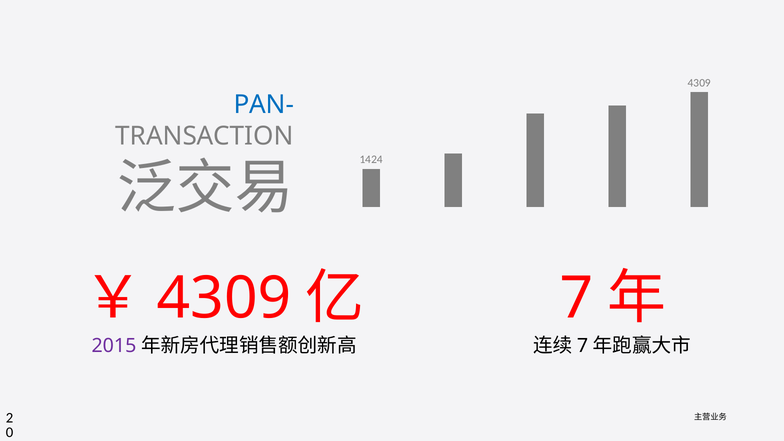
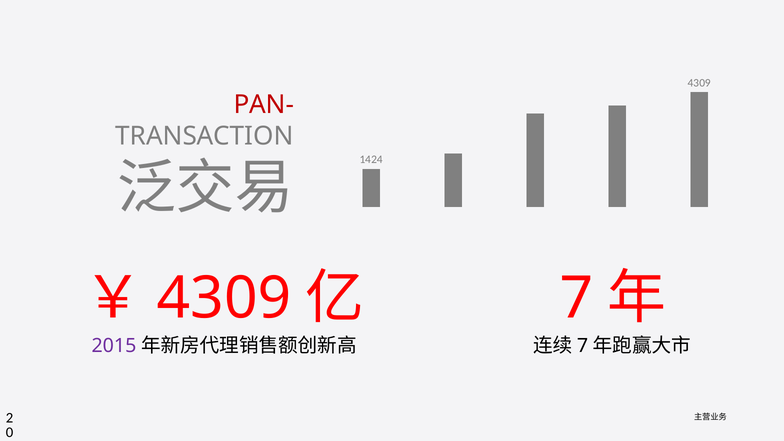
PAN- colour: blue -> red (264, 105)
